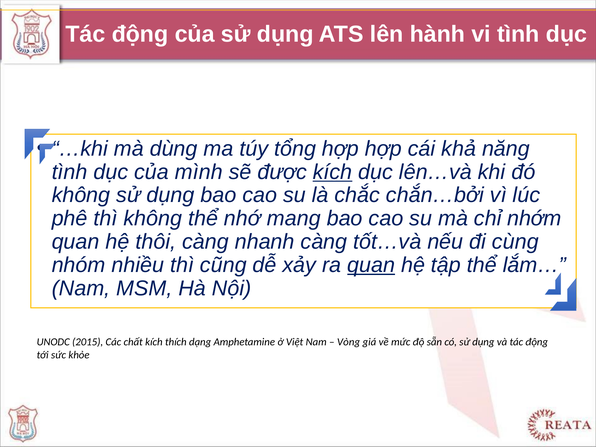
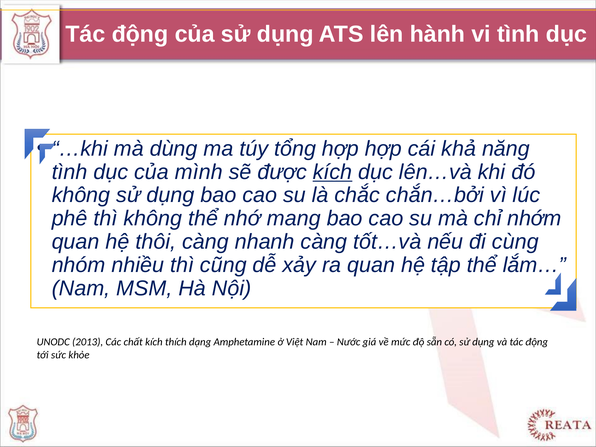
quan underline: present -> none (371, 265)
2015: 2015 -> 2013 (88, 342)
Vòng: Vòng -> Nước (349, 342)
